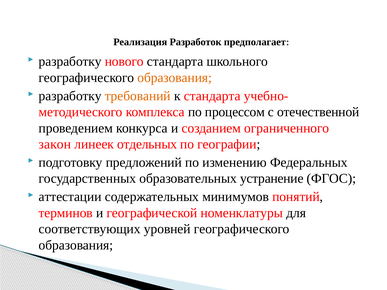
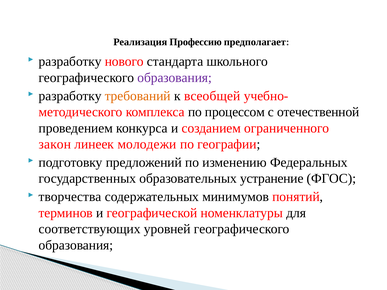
Разработок: Разработок -> Профессию (196, 42)
образования colour: orange -> purple (175, 78)
к стандарта: стандарта -> всеобщей (212, 96)
отдельных: отдельных -> молодежи (147, 144)
аттестации: аттестации -> творчества (70, 197)
